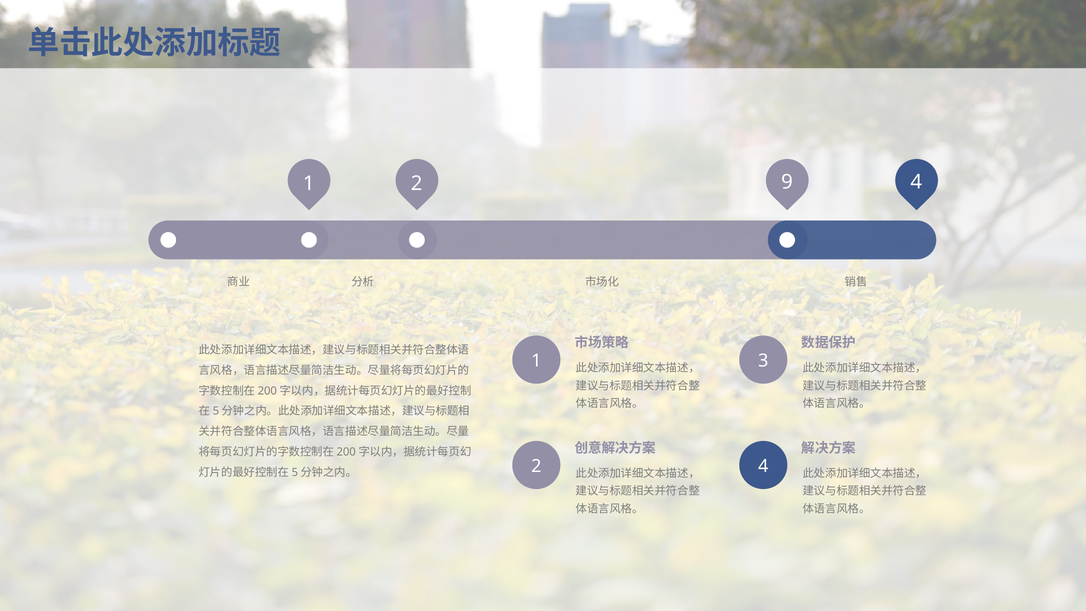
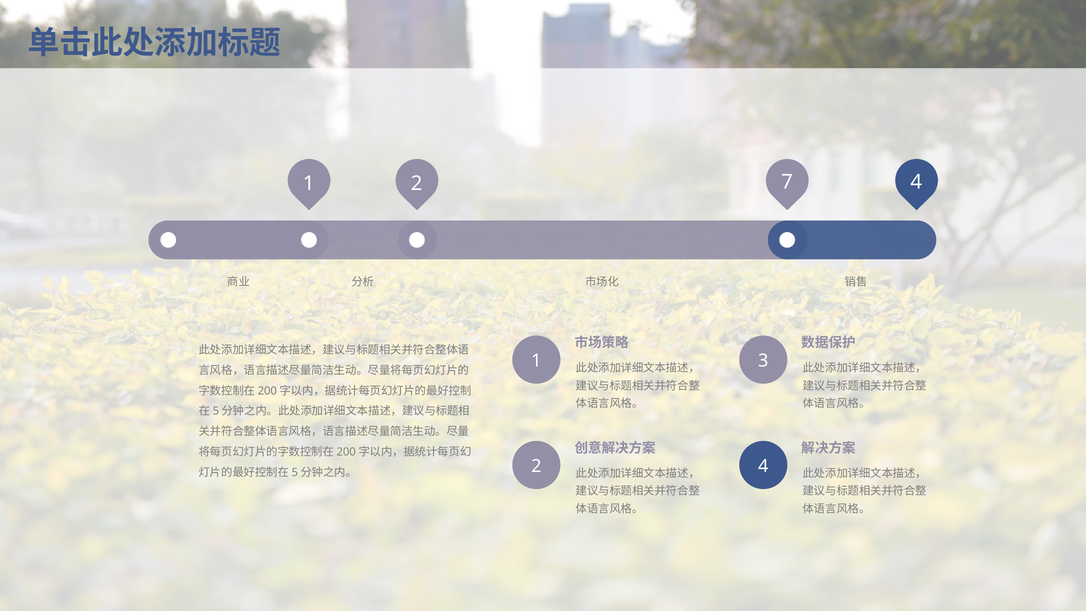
9: 9 -> 7 (787, 182)
